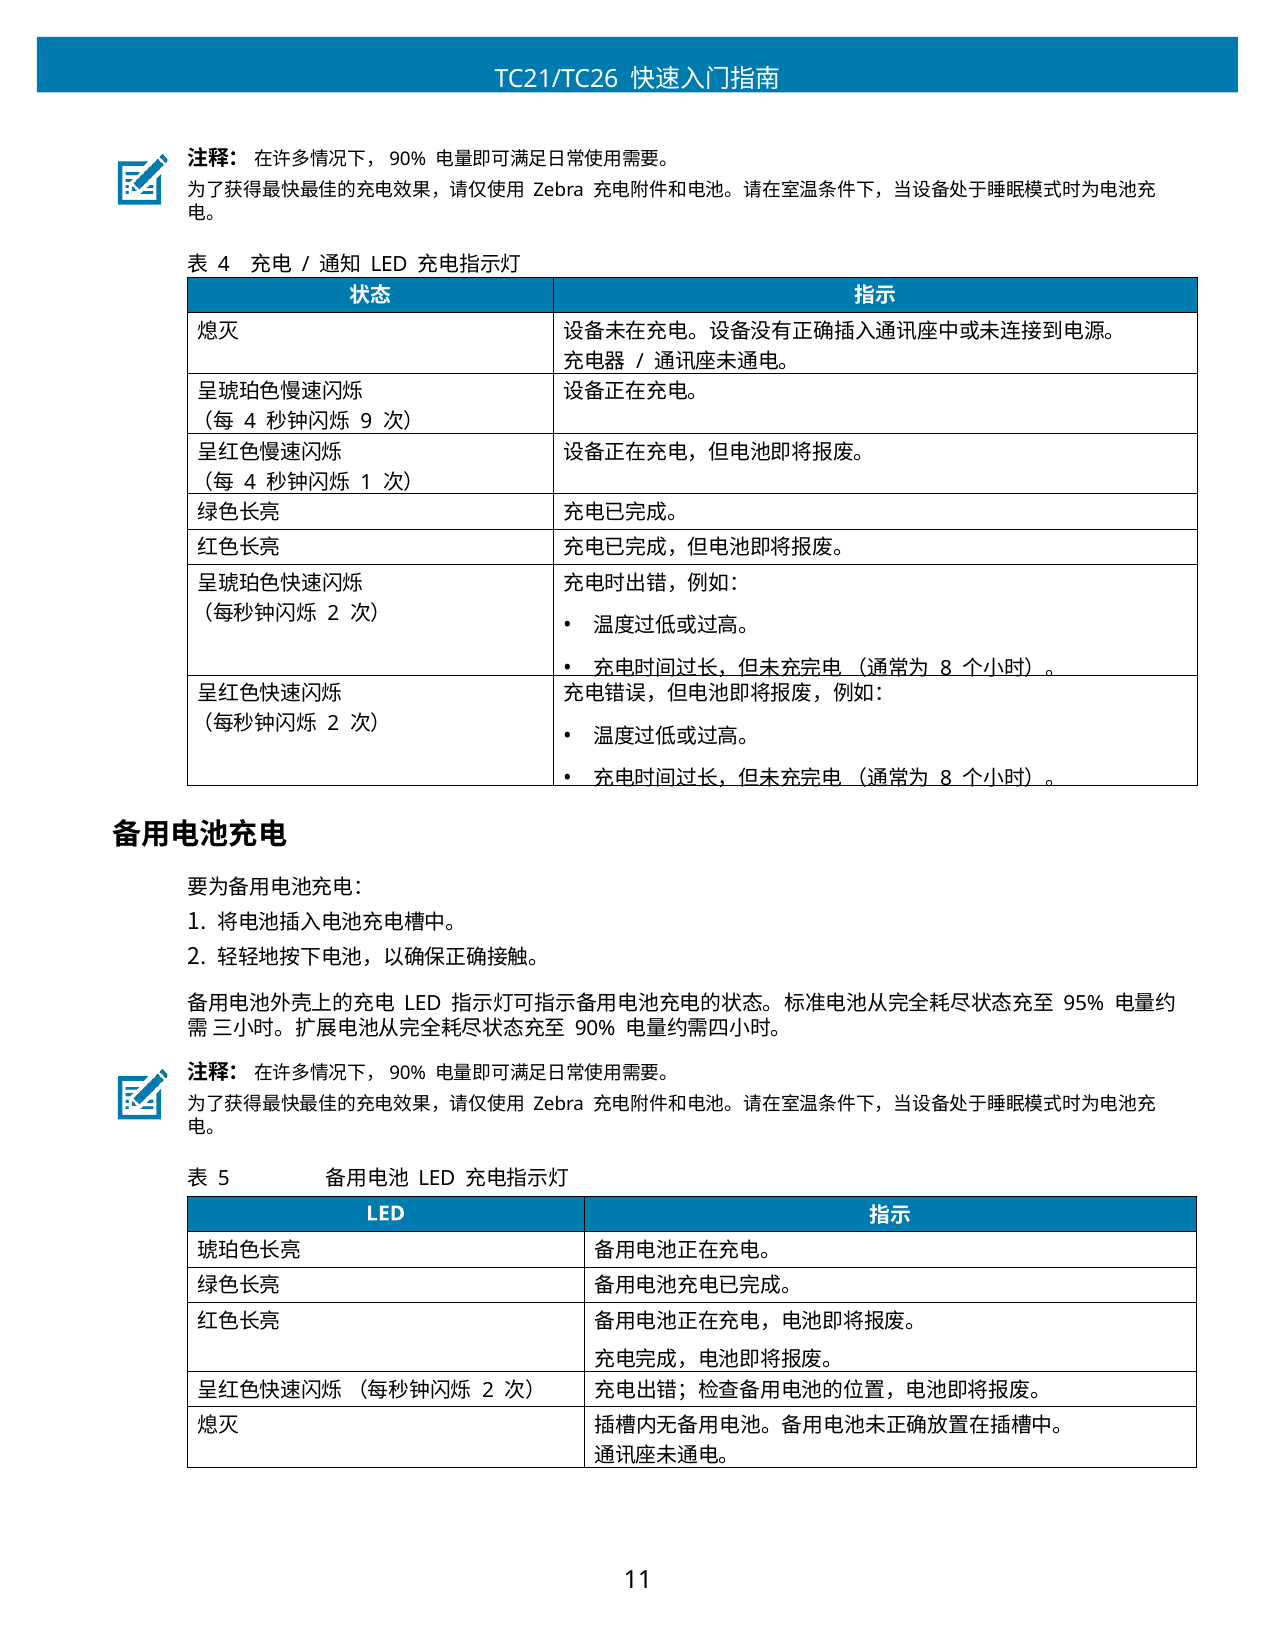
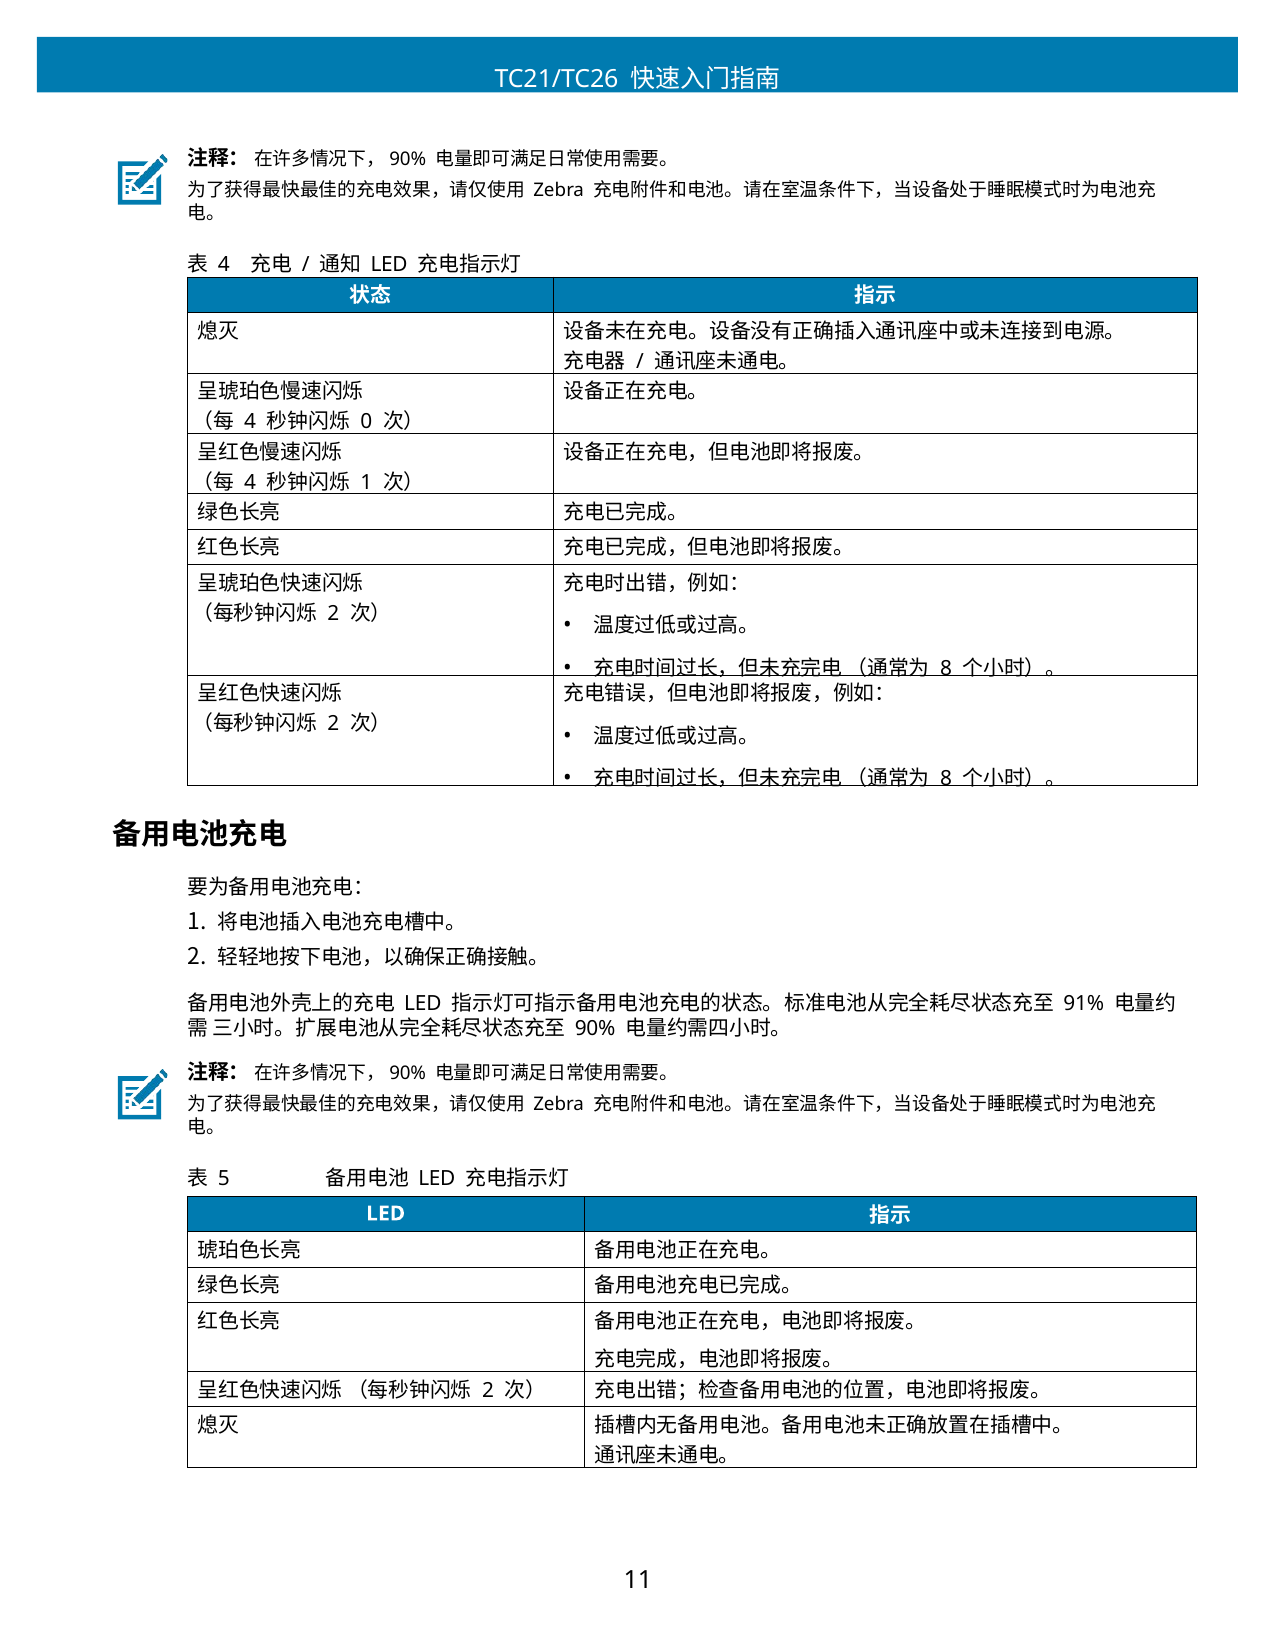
9: 9 -> 0 (366, 422)
95%: 95% -> 91% (1084, 1003)
